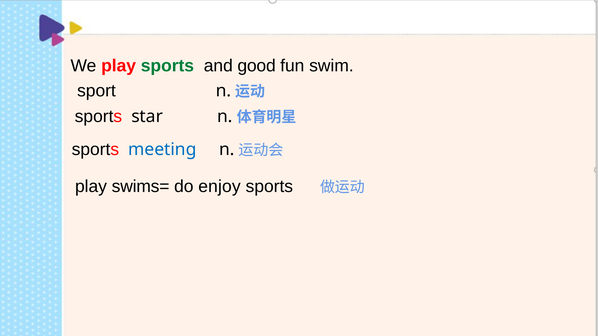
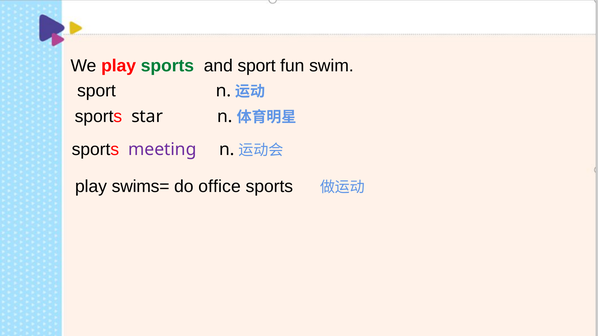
and good: good -> sport (257, 66)
meeting colour: blue -> purple (162, 149)
enjoy: enjoy -> office (219, 186)
